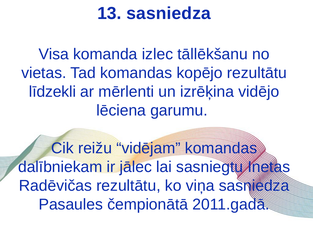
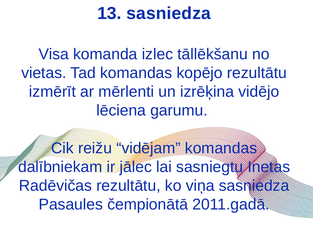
līdzekli: līdzekli -> izmērīt (52, 92)
